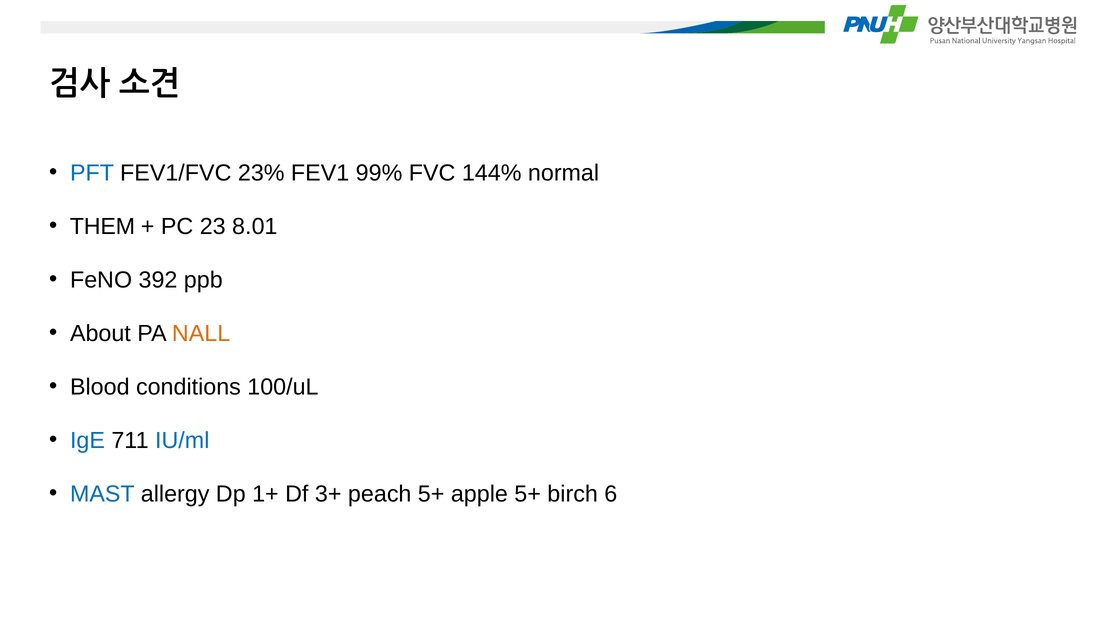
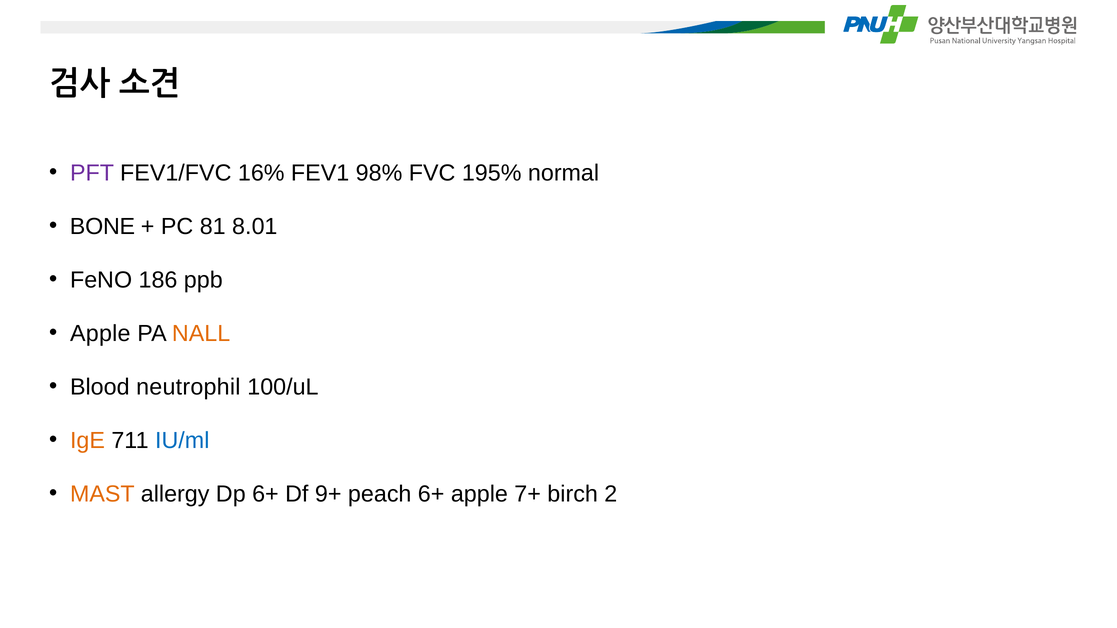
PFT colour: blue -> purple (92, 173)
23%: 23% -> 16% (261, 173)
99%: 99% -> 98% (379, 173)
144%: 144% -> 195% (492, 173)
THEM: THEM -> BONE (102, 227)
23: 23 -> 81 (213, 227)
392: 392 -> 186 (158, 280)
About: About -> Apple (100, 334)
conditions: conditions -> neutrophil (188, 387)
IgE colour: blue -> orange (87, 441)
MAST colour: blue -> orange (102, 494)
Dp 1+: 1+ -> 6+ (265, 494)
3+: 3+ -> 9+ (328, 494)
peach 5+: 5+ -> 6+ (431, 494)
apple 5+: 5+ -> 7+ (528, 494)
6: 6 -> 2 (611, 494)
